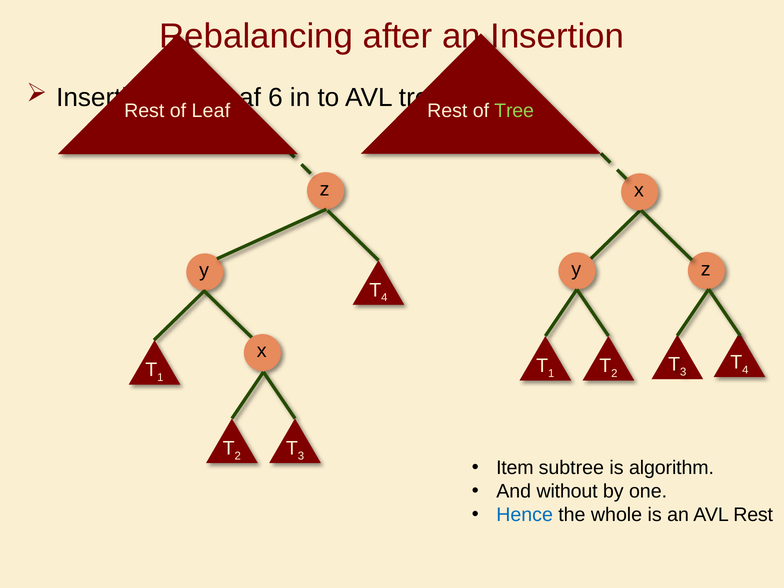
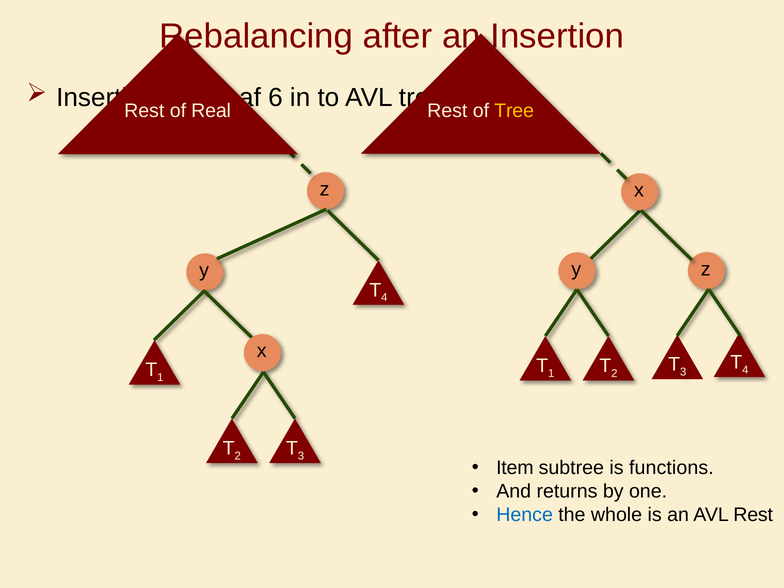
Leaf: Leaf -> Real (211, 111)
Tree colour: light green -> yellow (514, 111)
algorithm: algorithm -> functions (671, 468)
without: without -> returns (567, 491)
